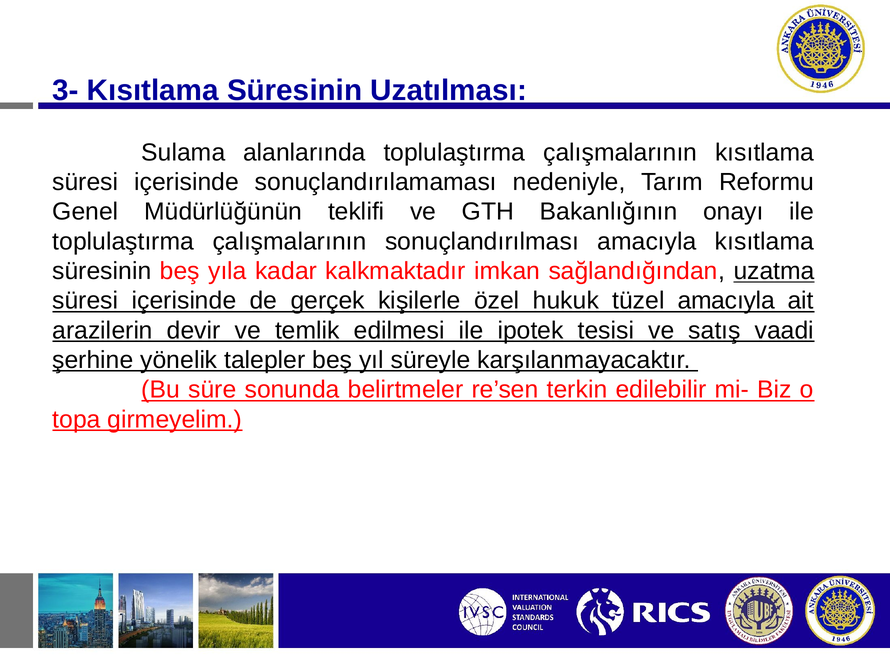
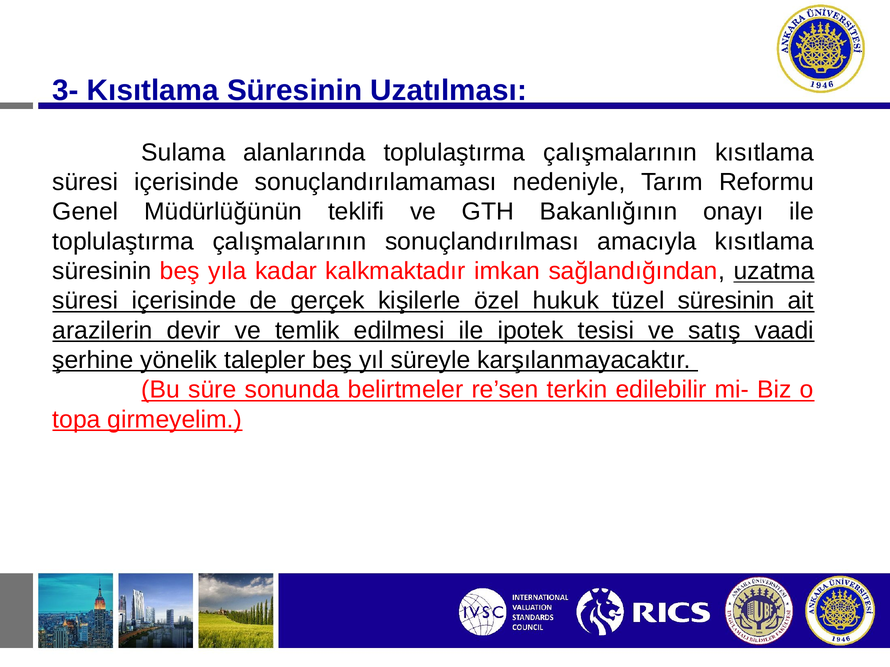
tüzel amacıyla: amacıyla -> süresinin (726, 301)
